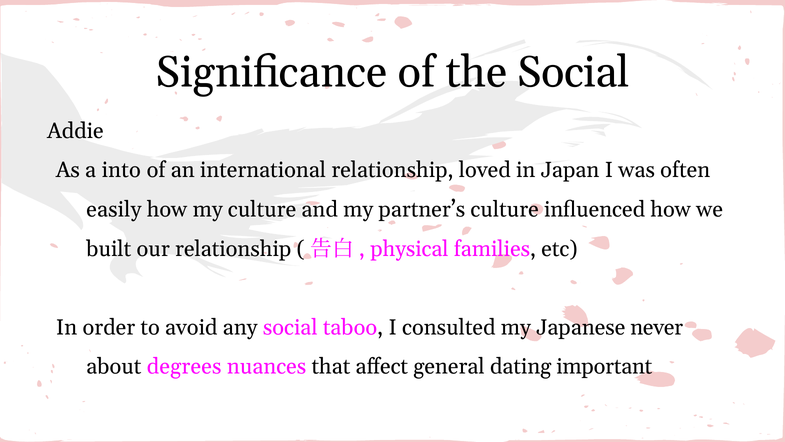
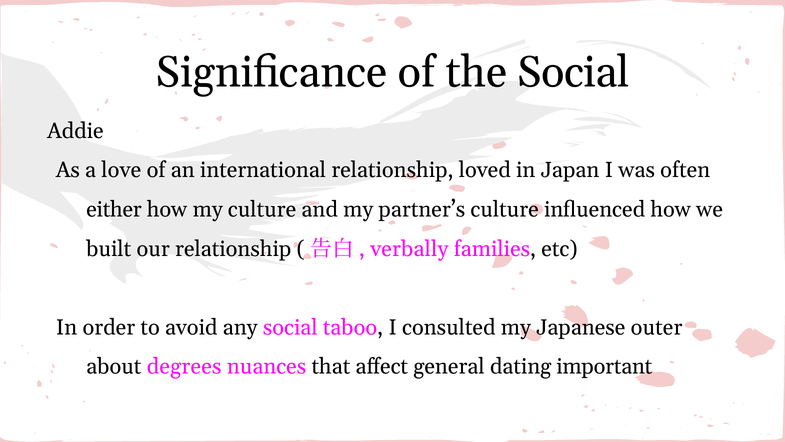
into: into -> love (121, 170)
easily: easily -> either (114, 209)
physical: physical -> verbally (409, 249)
never: never -> outer (657, 327)
